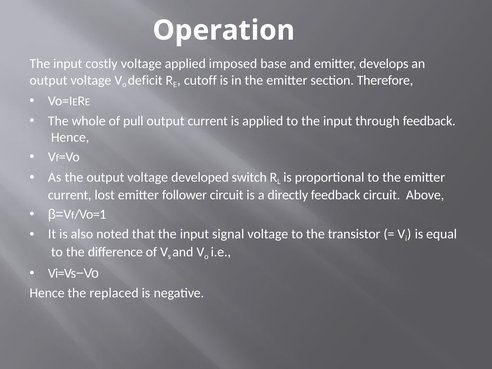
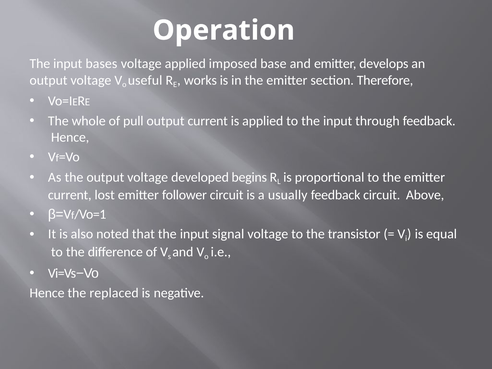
costly: costly -> bases (101, 64)
deficit: deficit -> useful (145, 80)
cutoff: cutoff -> works (200, 80)
switch: switch -> begins (249, 177)
directly: directly -> usually (288, 195)
